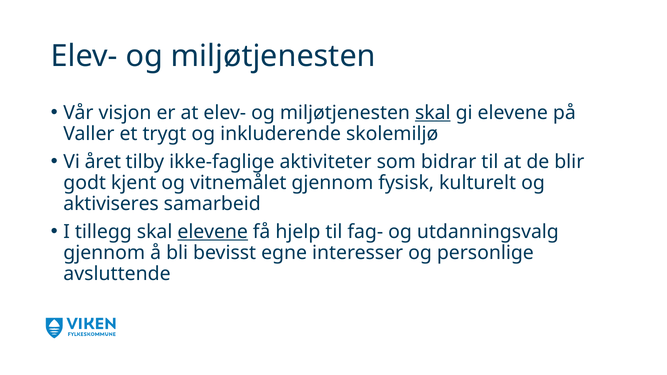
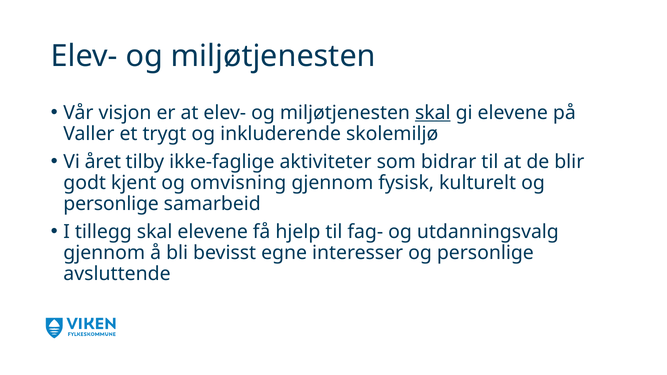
vitnemålet: vitnemålet -> omvisning (238, 183)
aktiviseres: aktiviseres -> personlige (111, 204)
elevene underline: present -> none (213, 232)
